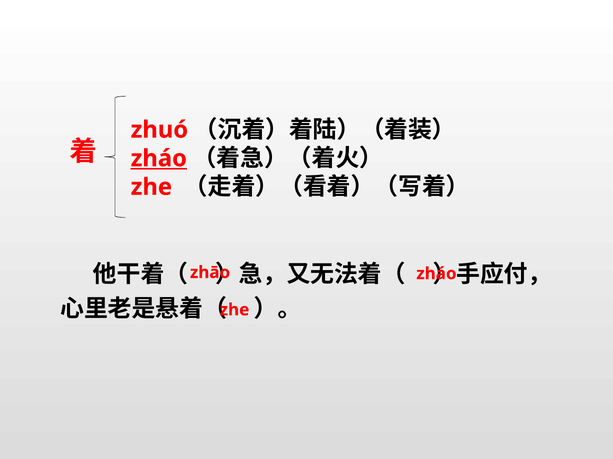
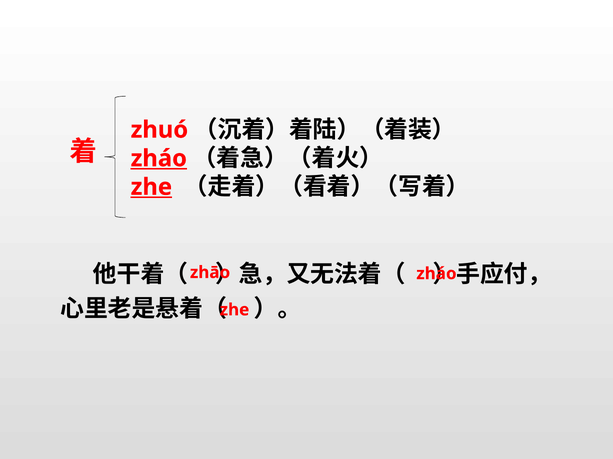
zhe underline: none -> present (151, 187)
